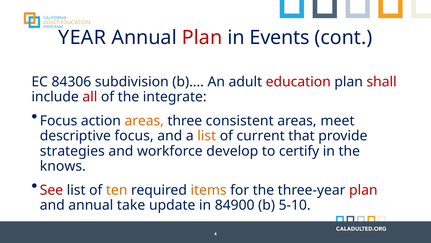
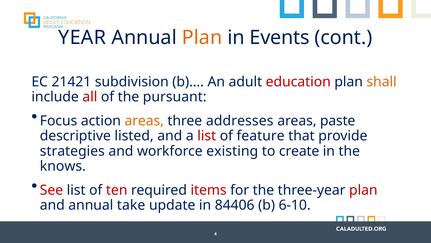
Plan colour: red -> orange (202, 38)
84306: 84306 -> 21421 (71, 82)
shall colour: red -> orange (382, 82)
integrate: integrate -> pursuant (175, 97)
consistent: consistent -> addresses (240, 121)
meet: meet -> paste (338, 121)
descriptive focus: focus -> listed (134, 136)
list colour: orange -> red (207, 136)
current: current -> feature (261, 136)
develop: develop -> existing (232, 151)
certify: certify -> create (299, 151)
ten colour: orange -> red (117, 190)
items colour: orange -> red (209, 190)
84900: 84900 -> 84406 (235, 205)
5-10: 5-10 -> 6-10 (295, 205)
